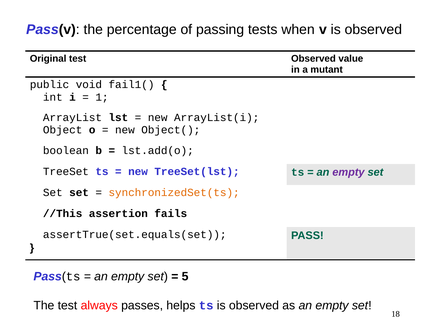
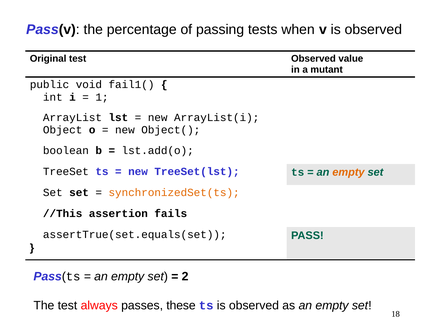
empty colour: purple -> orange (348, 172)
5: 5 -> 2 (185, 276)
helps: helps -> these (181, 305)
